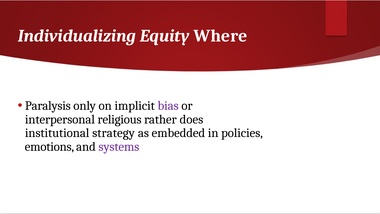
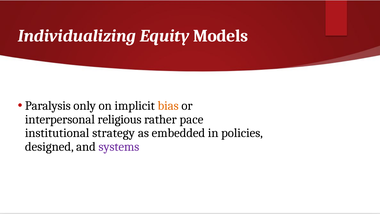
Where: Where -> Models (221, 36)
bias colour: purple -> orange (168, 106)
does: does -> pace (191, 119)
emotions: emotions -> designed (49, 147)
